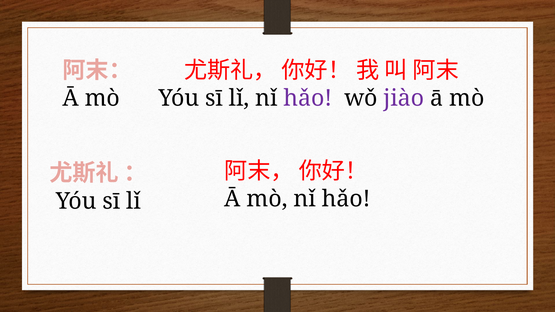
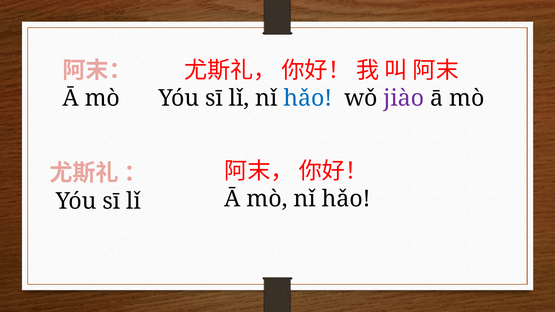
hǎo colour: purple -> blue (308, 98)
